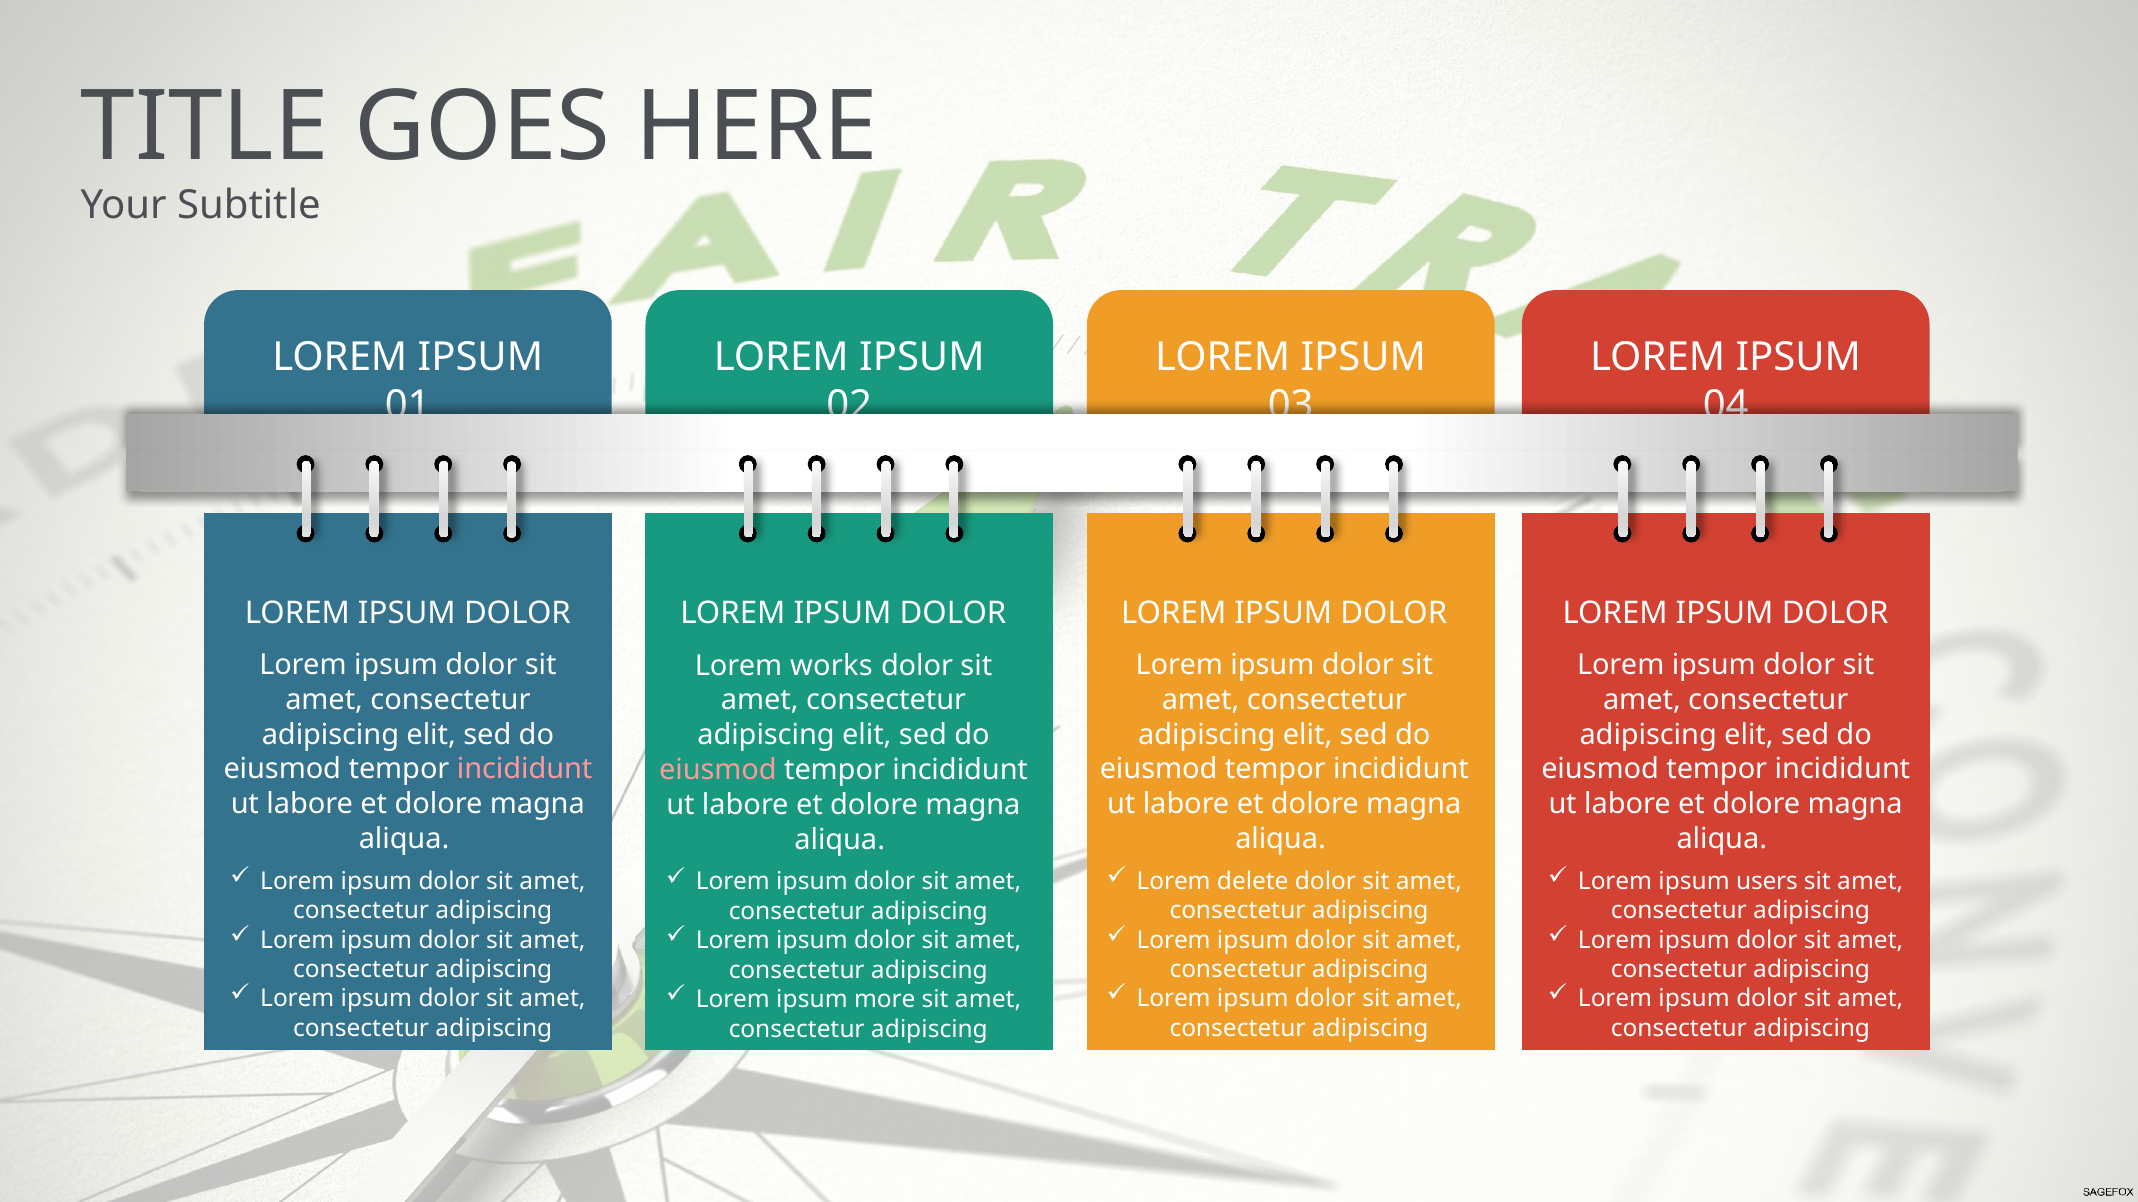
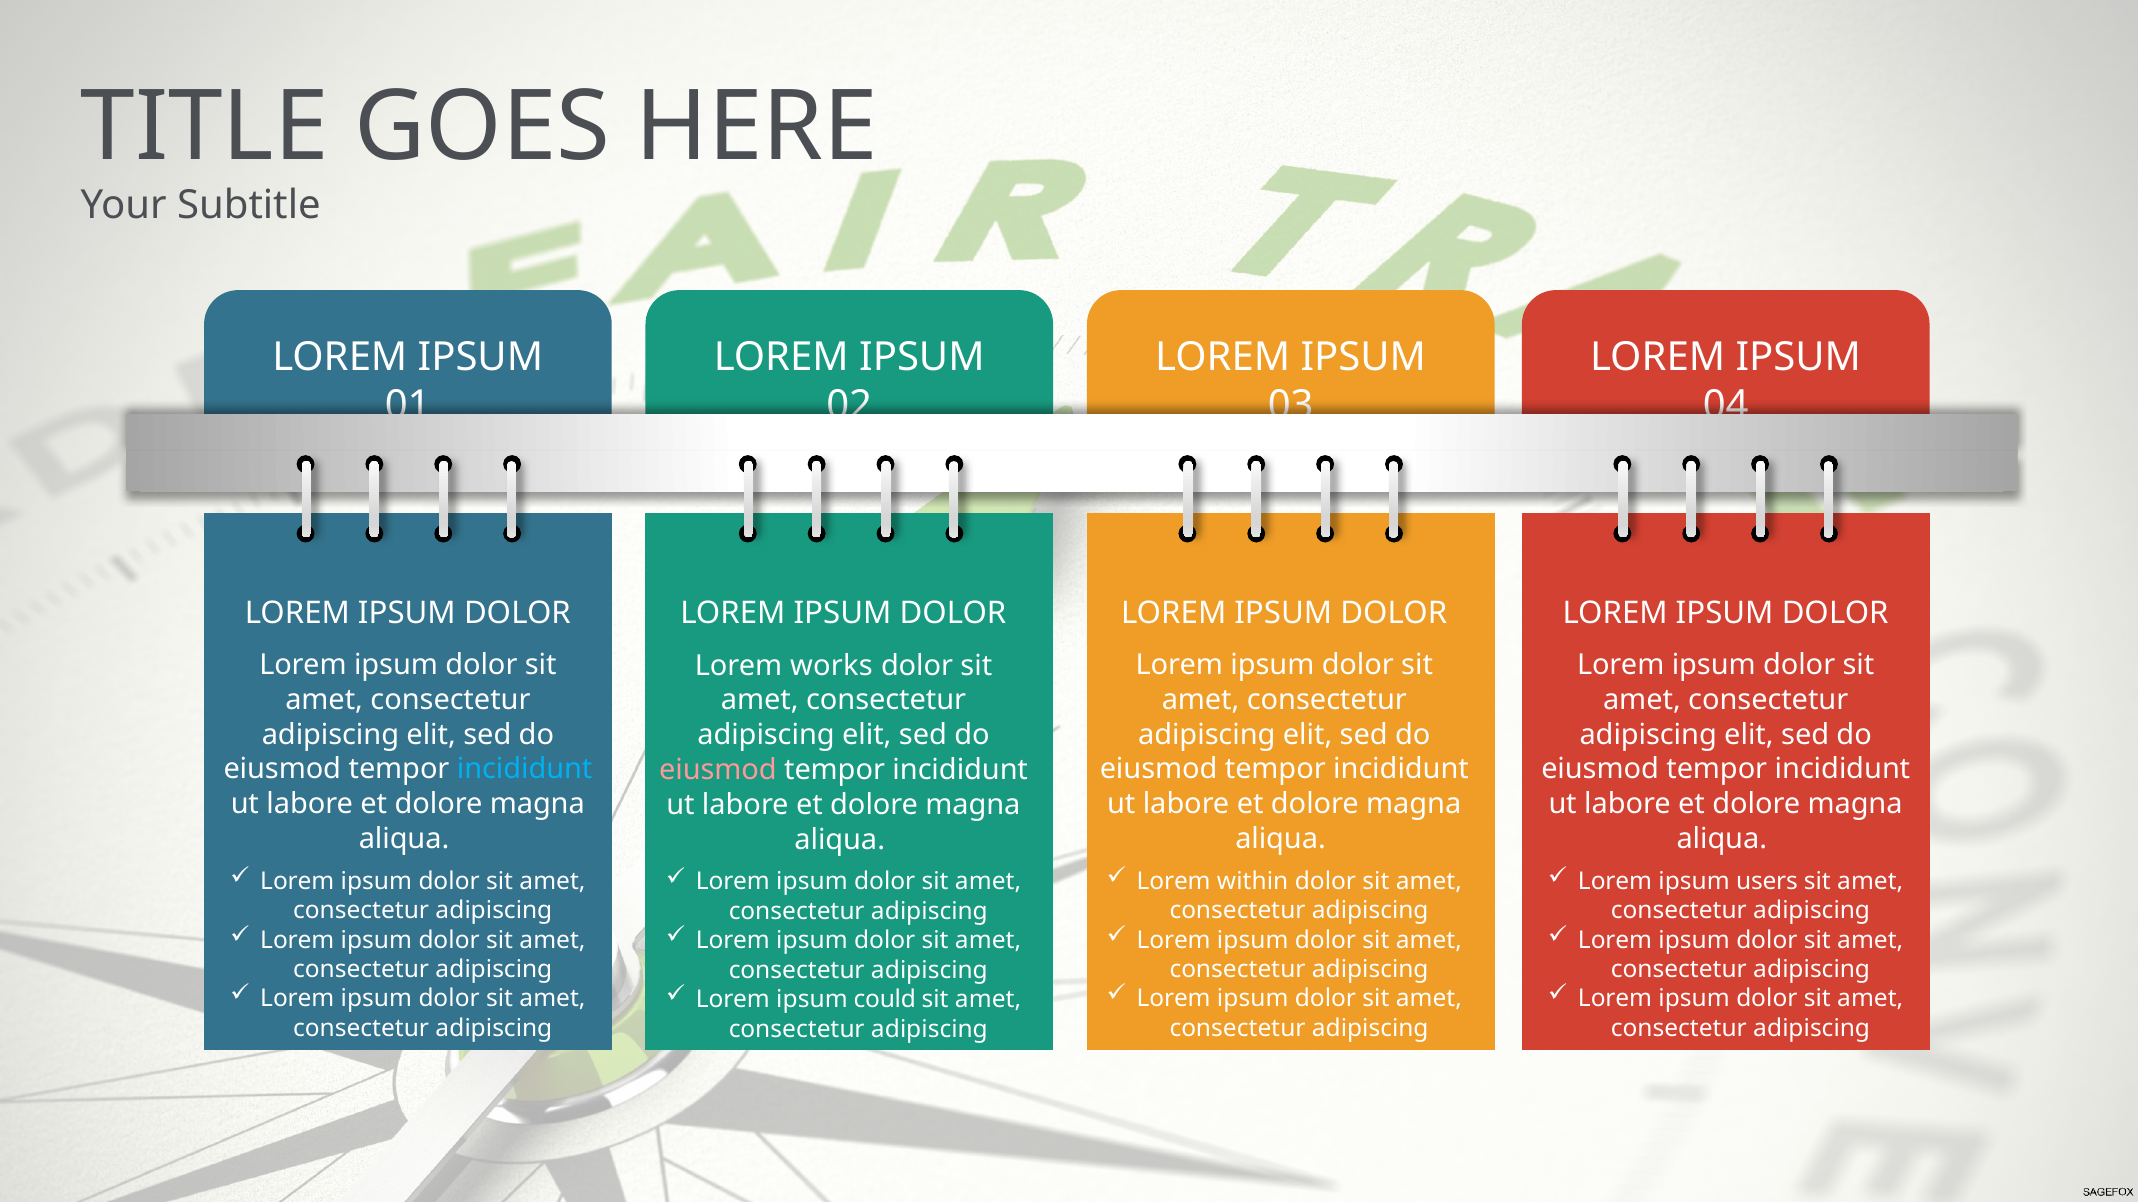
incididunt colour: pink -> light blue (525, 770)
delete: delete -> within (1253, 882)
more: more -> could (885, 1000)
